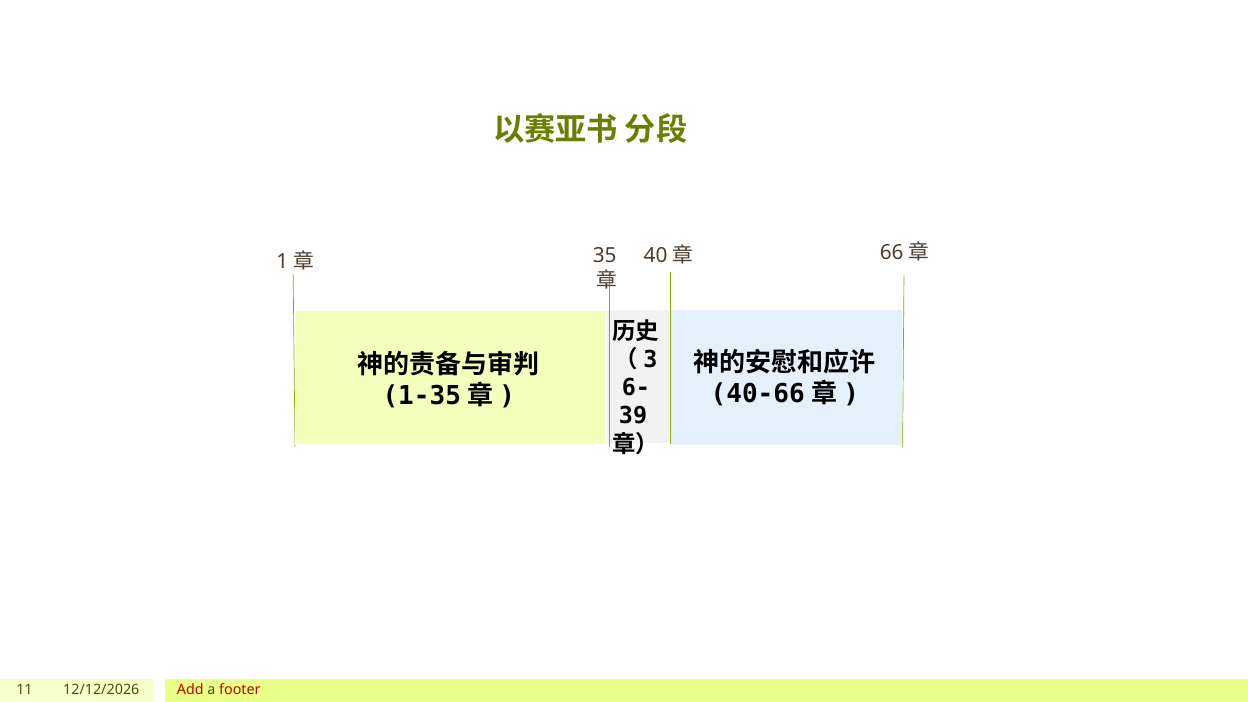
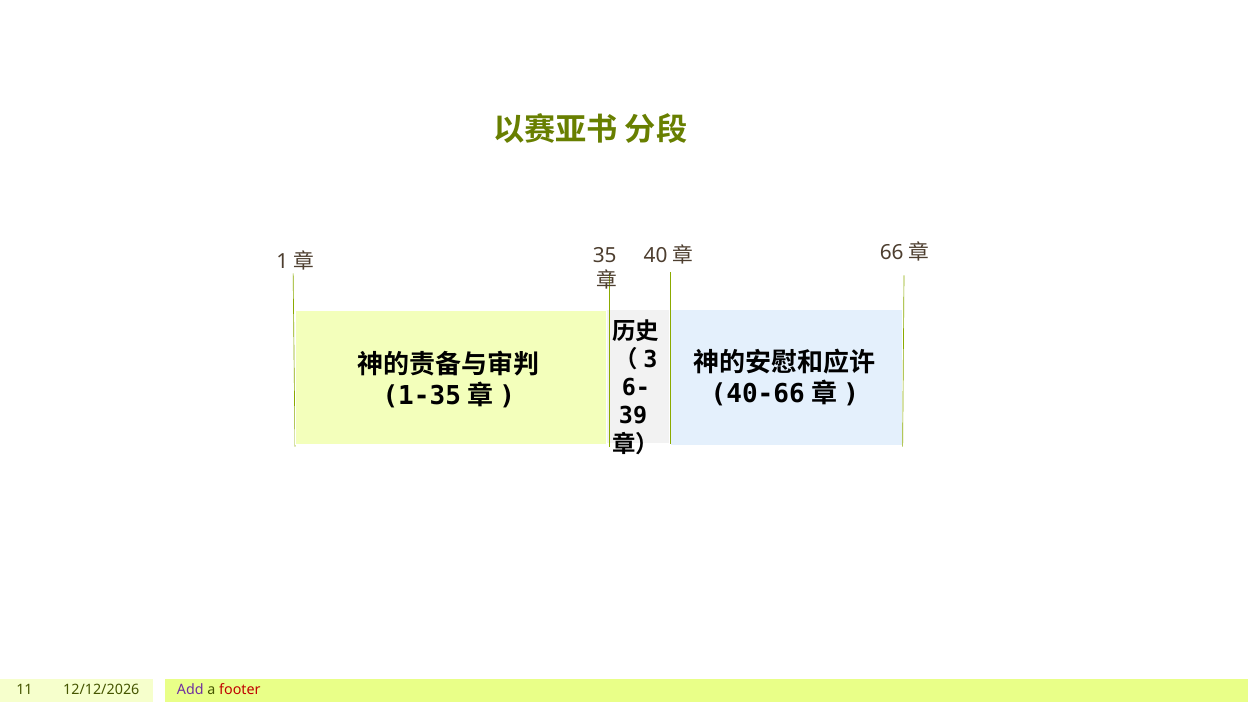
Add colour: red -> purple (190, 690)
